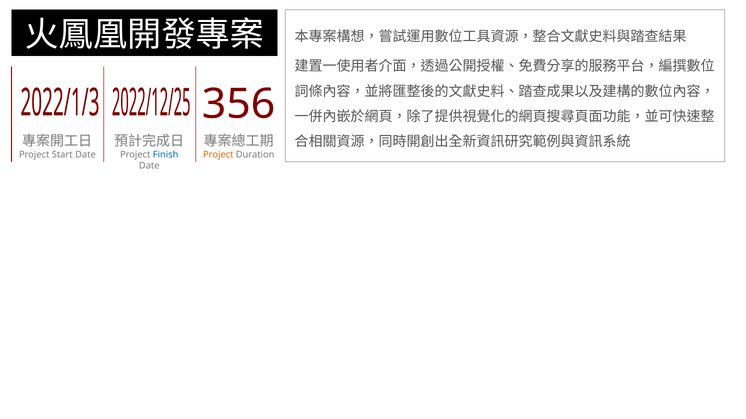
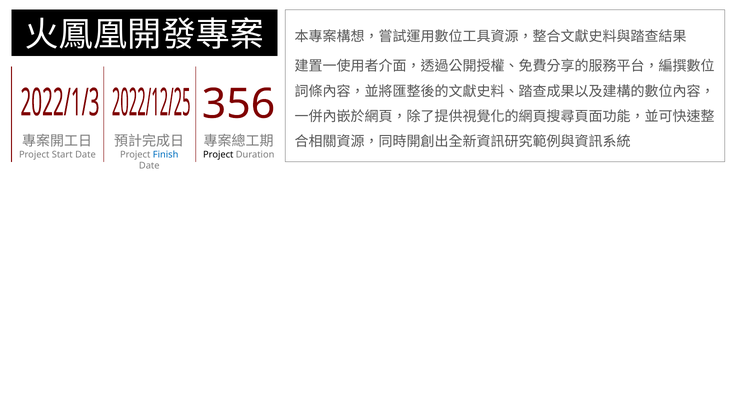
Project colour: orange -> black (218, 155)
